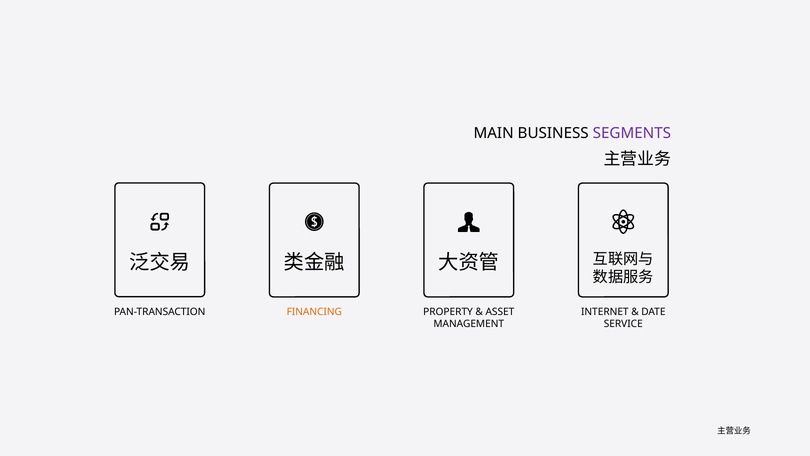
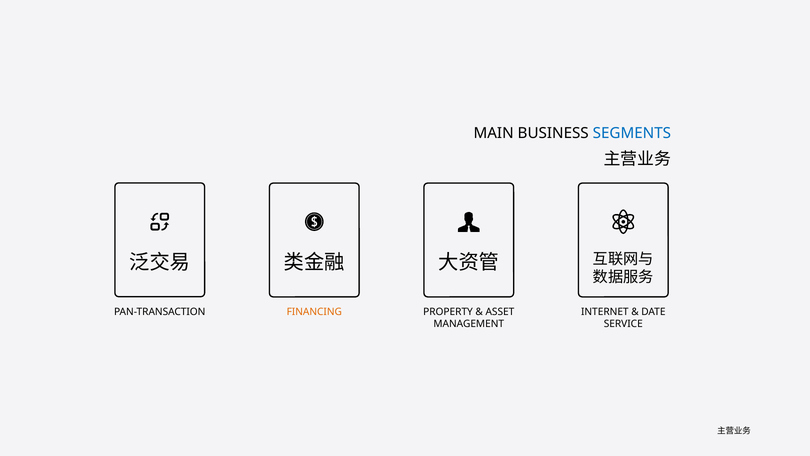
SEGMENTS colour: purple -> blue (632, 133)
